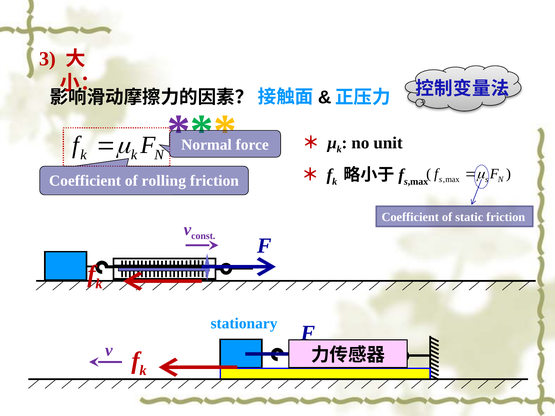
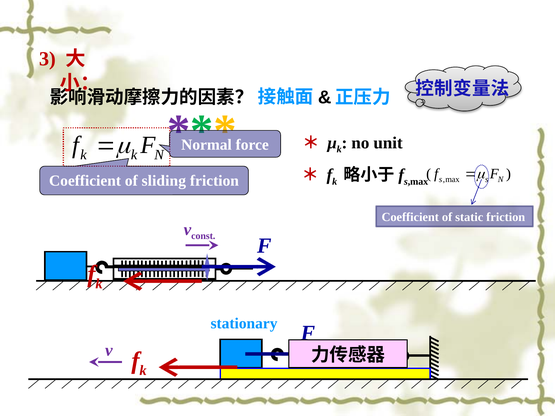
rolling: rolling -> sliding (164, 181)
